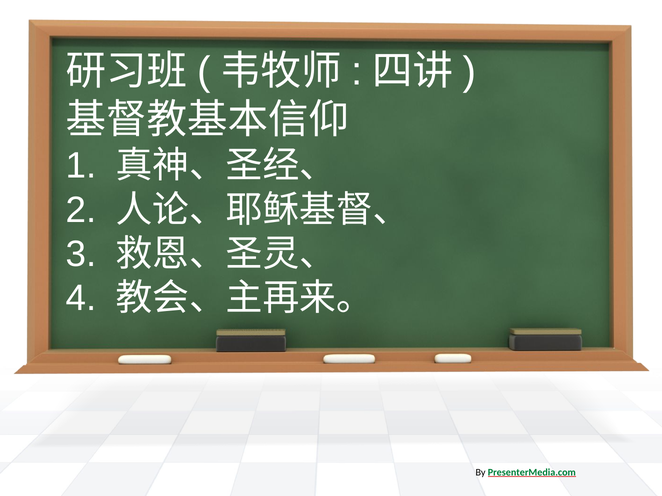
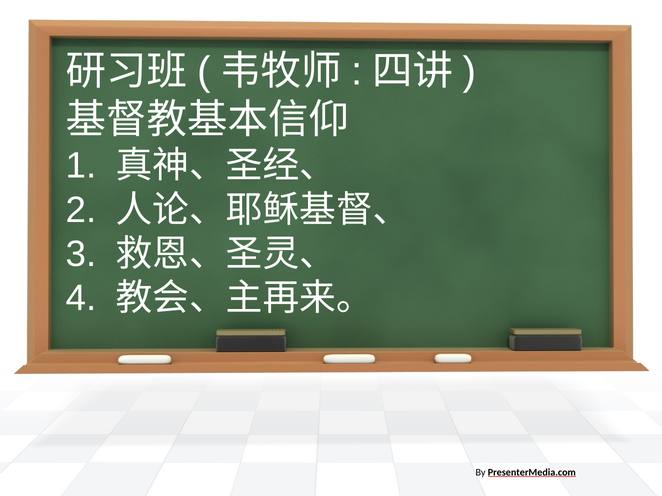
PresenterMedia.com colour: green -> black (532, 473)
